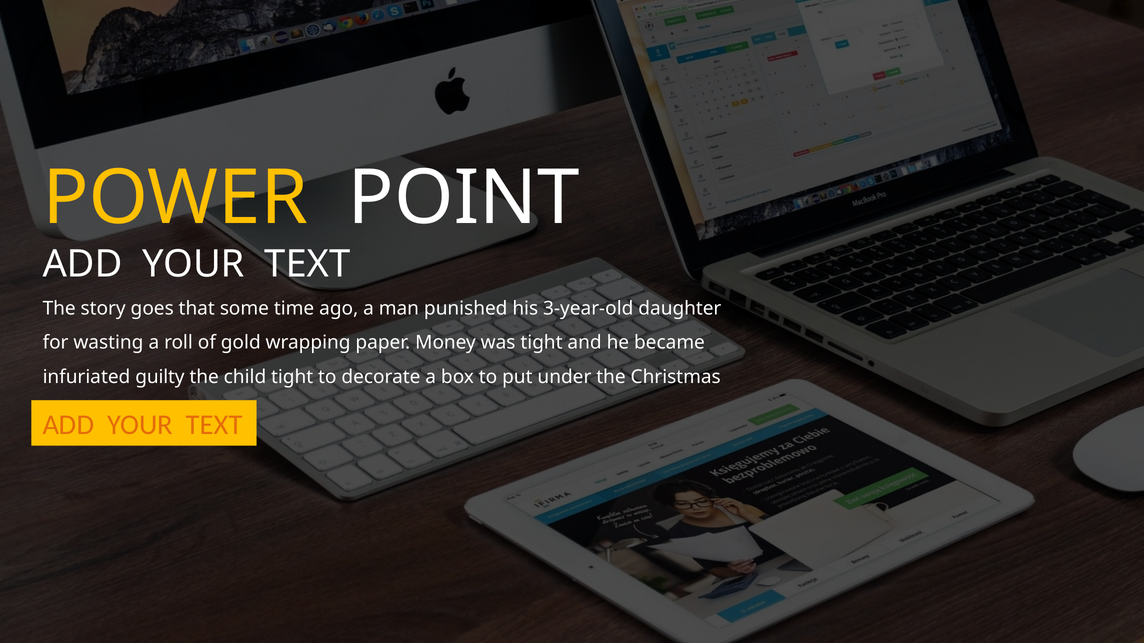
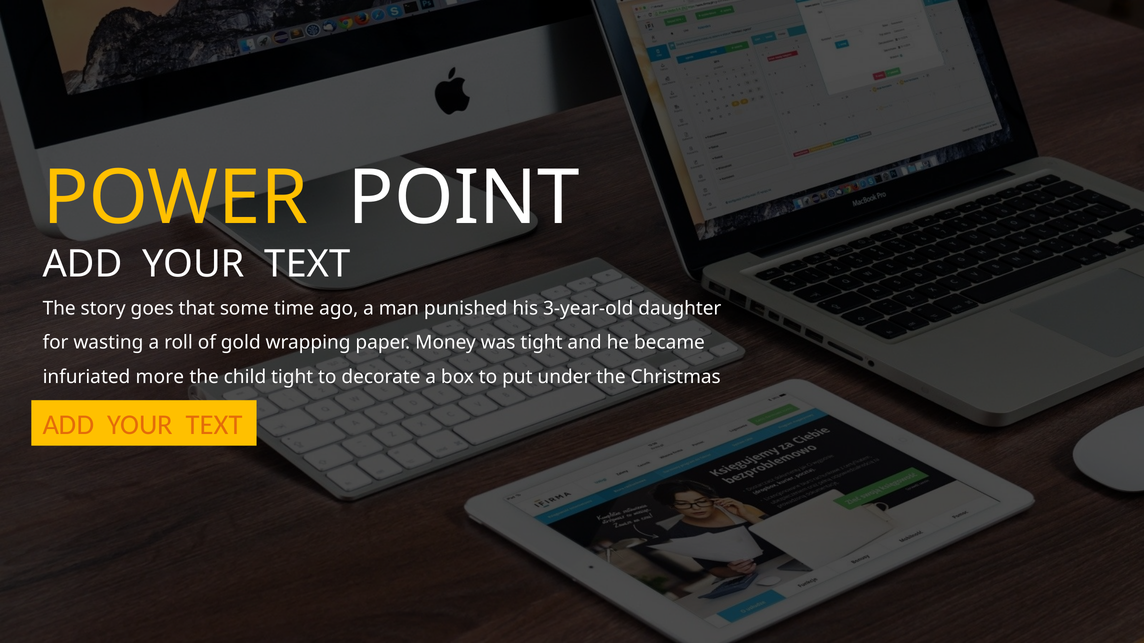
guilty: guilty -> more (160, 377)
